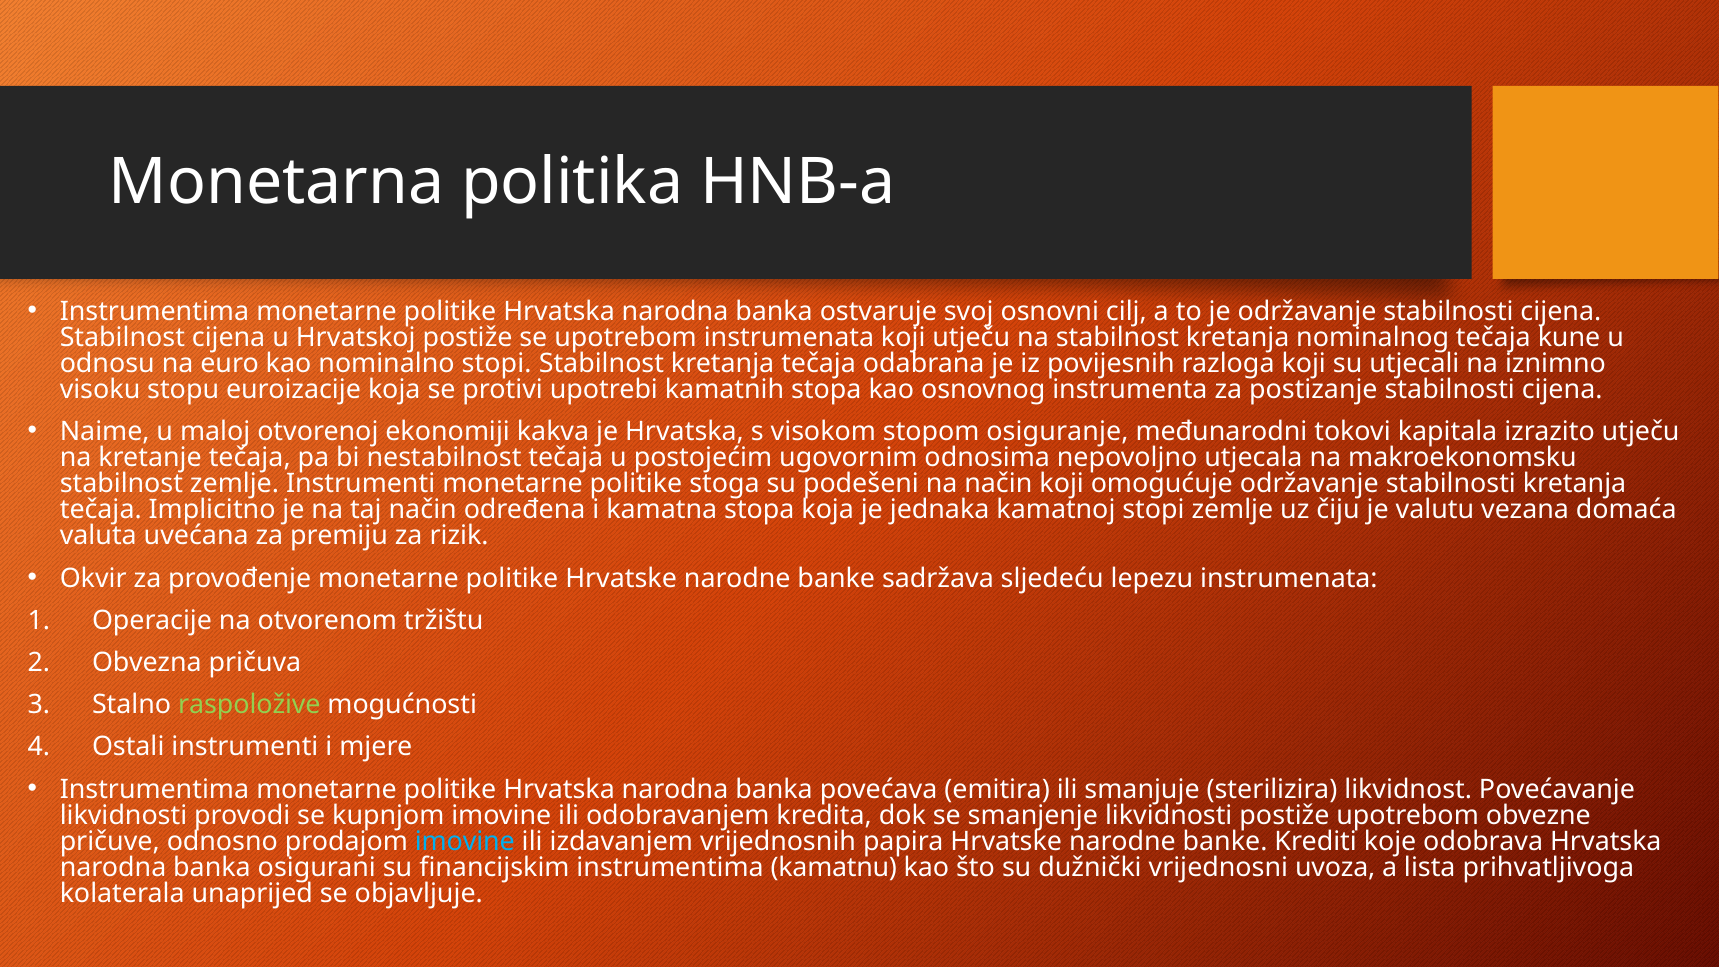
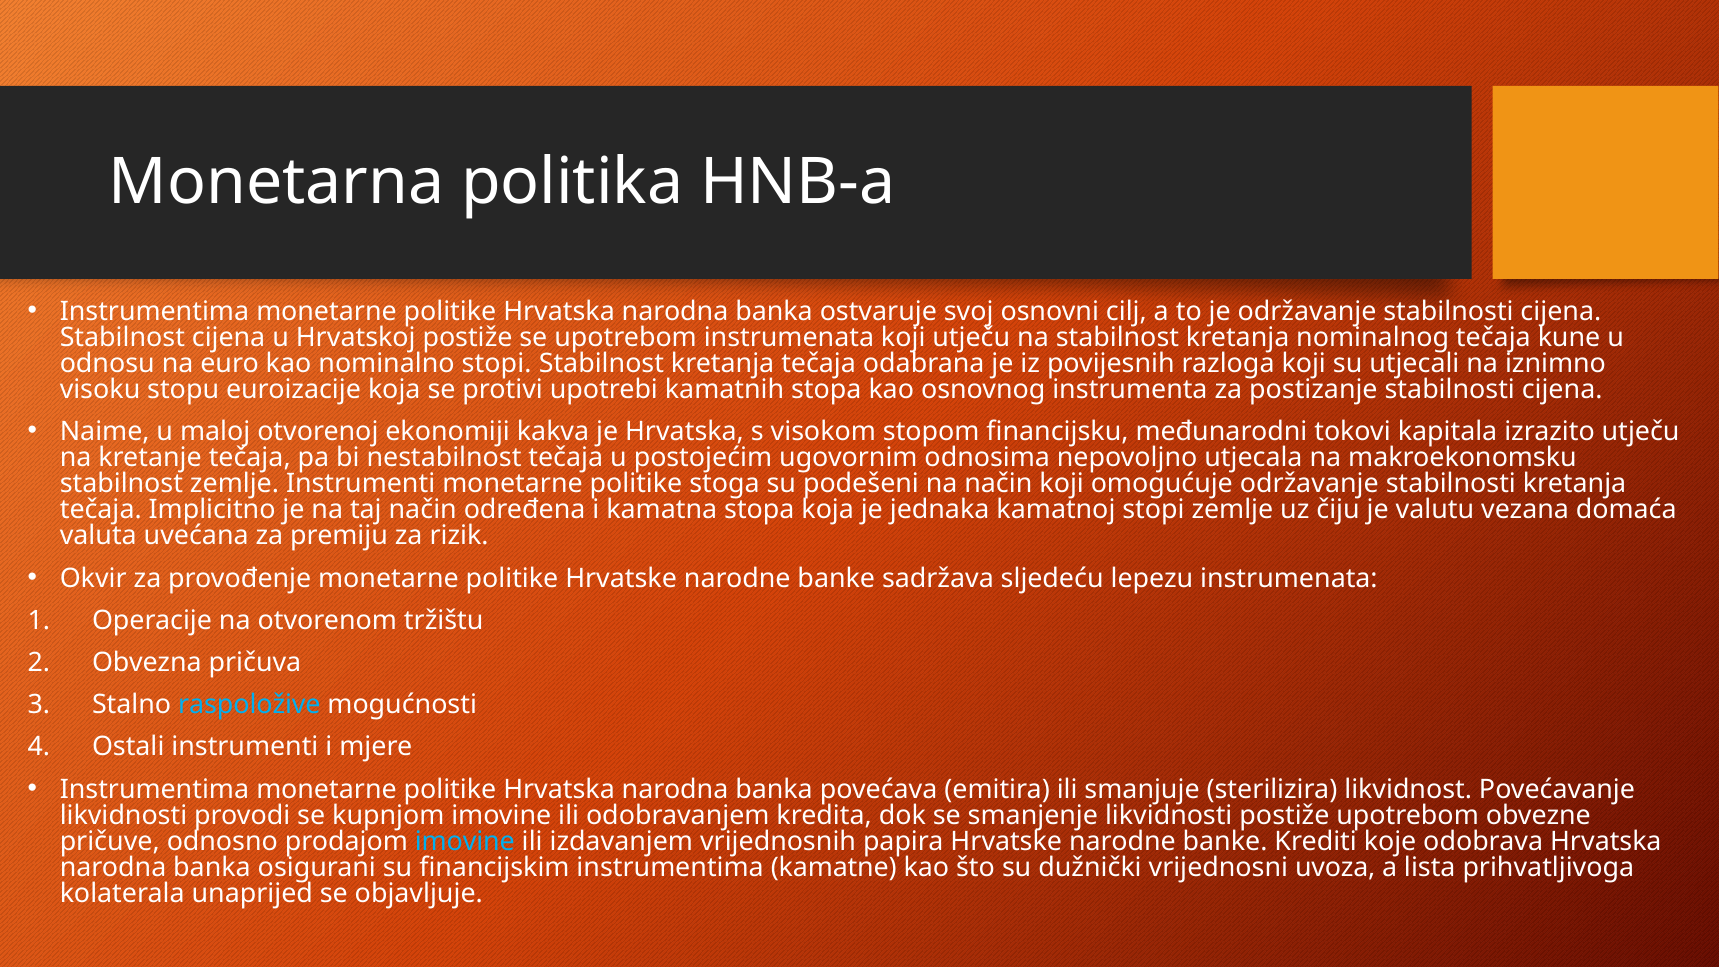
osiguranje: osiguranje -> financijsku (1057, 432)
raspoložive colour: light green -> light blue (249, 705)
kamatnu: kamatnu -> kamatne (834, 867)
